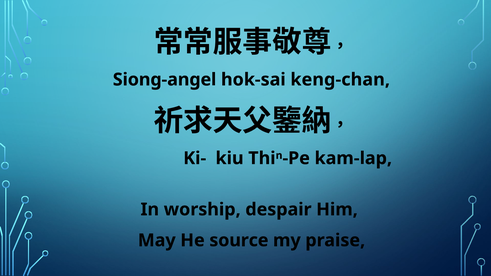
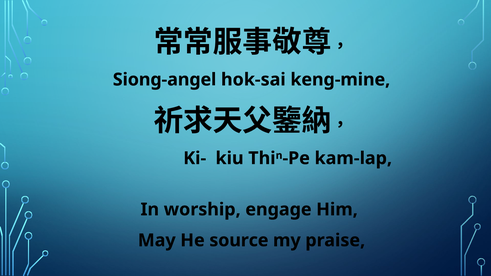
keng-chan: keng-chan -> keng-mine (340, 80)
despair: despair -> engage (278, 210)
